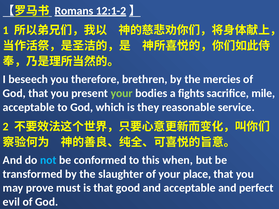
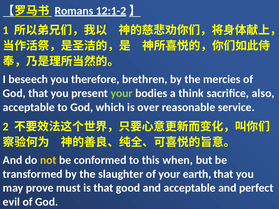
fights: fights -> think (191, 93)
mile: mile -> also (263, 93)
they: they -> over (148, 107)
not colour: light blue -> yellow (48, 160)
place: place -> earth (197, 174)
